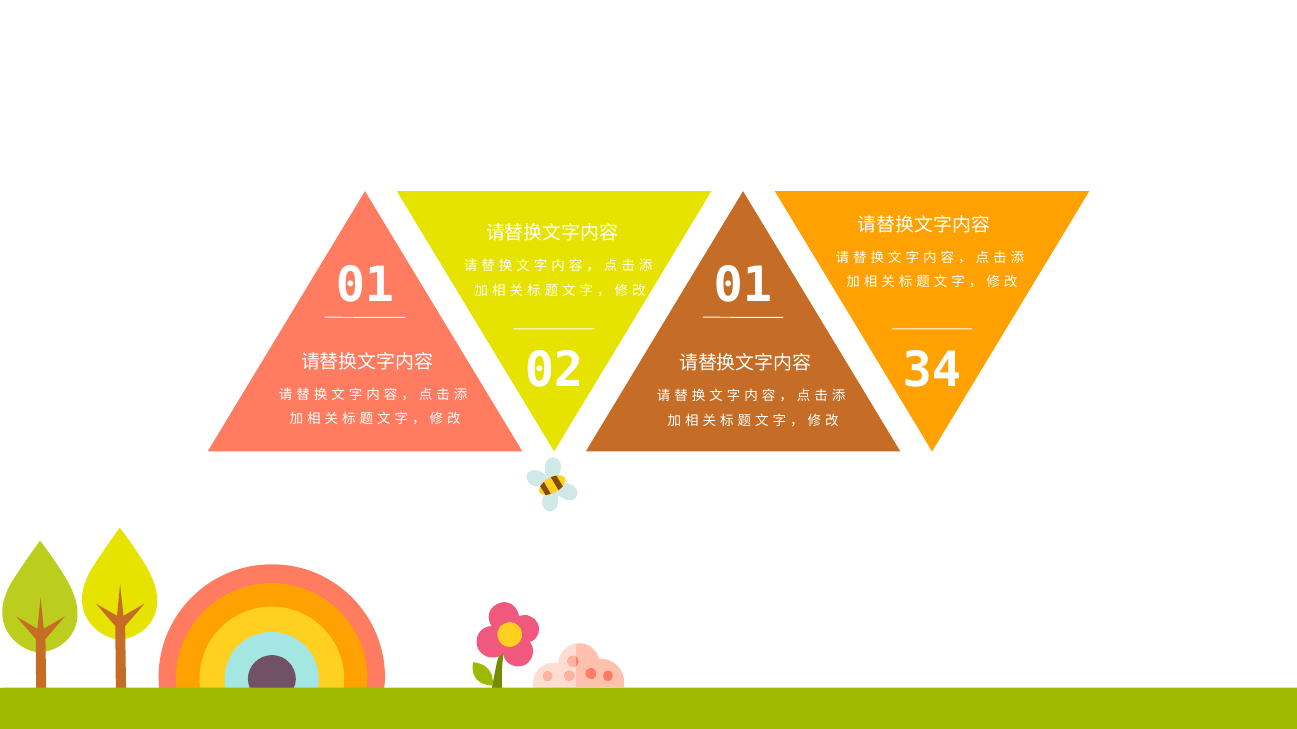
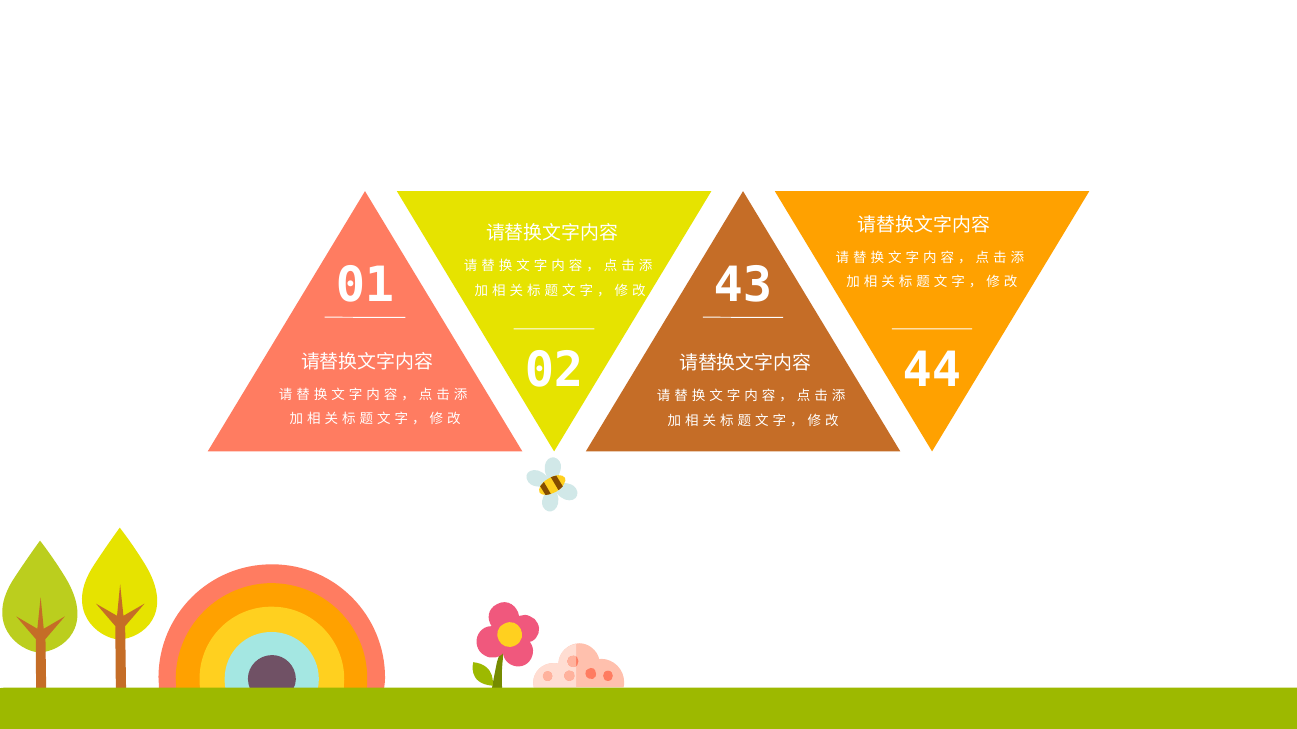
01 01: 01 -> 43 (743, 286)
34: 34 -> 44 (932, 370)
